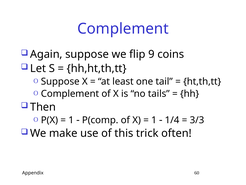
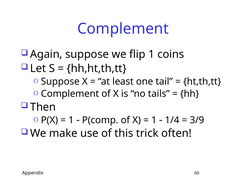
flip 9: 9 -> 1 (151, 54)
3/3: 3/3 -> 3/9 (197, 120)
